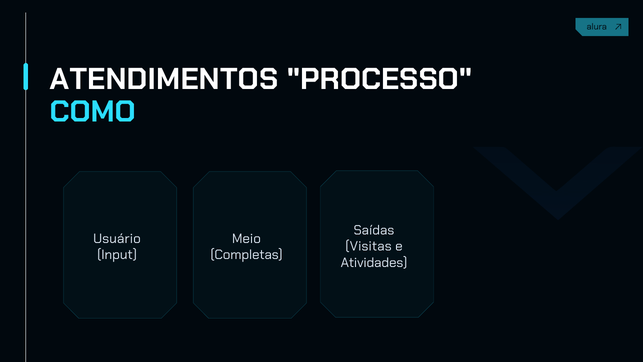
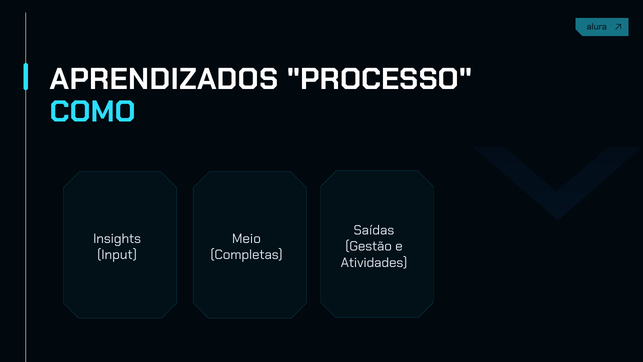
ATENDIMENTOS: ATENDIMENTOS -> APRENDIZADOS (164, 79)
Usuário: Usuário -> Insights (117, 239)
Visitas: Visitas -> Gestão (369, 246)
